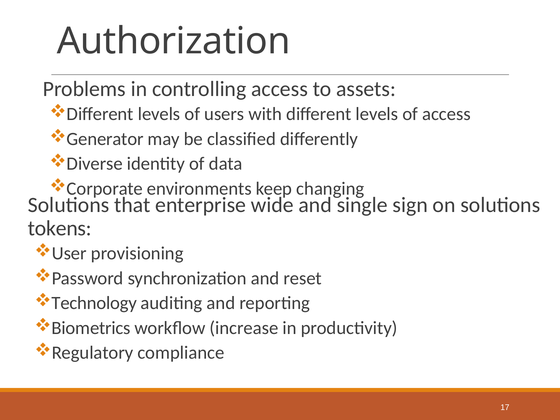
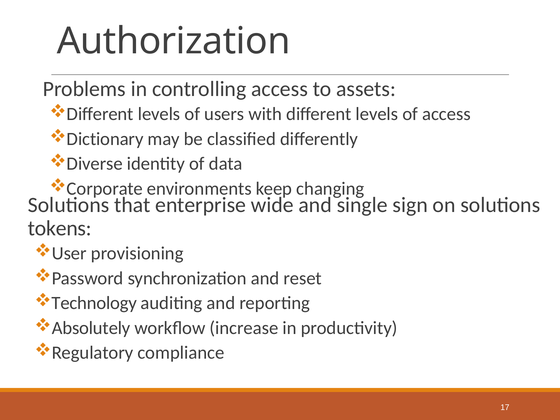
Generator: Generator -> Dictionary (105, 139)
Biometrics: Biometrics -> Absolutely (91, 328)
